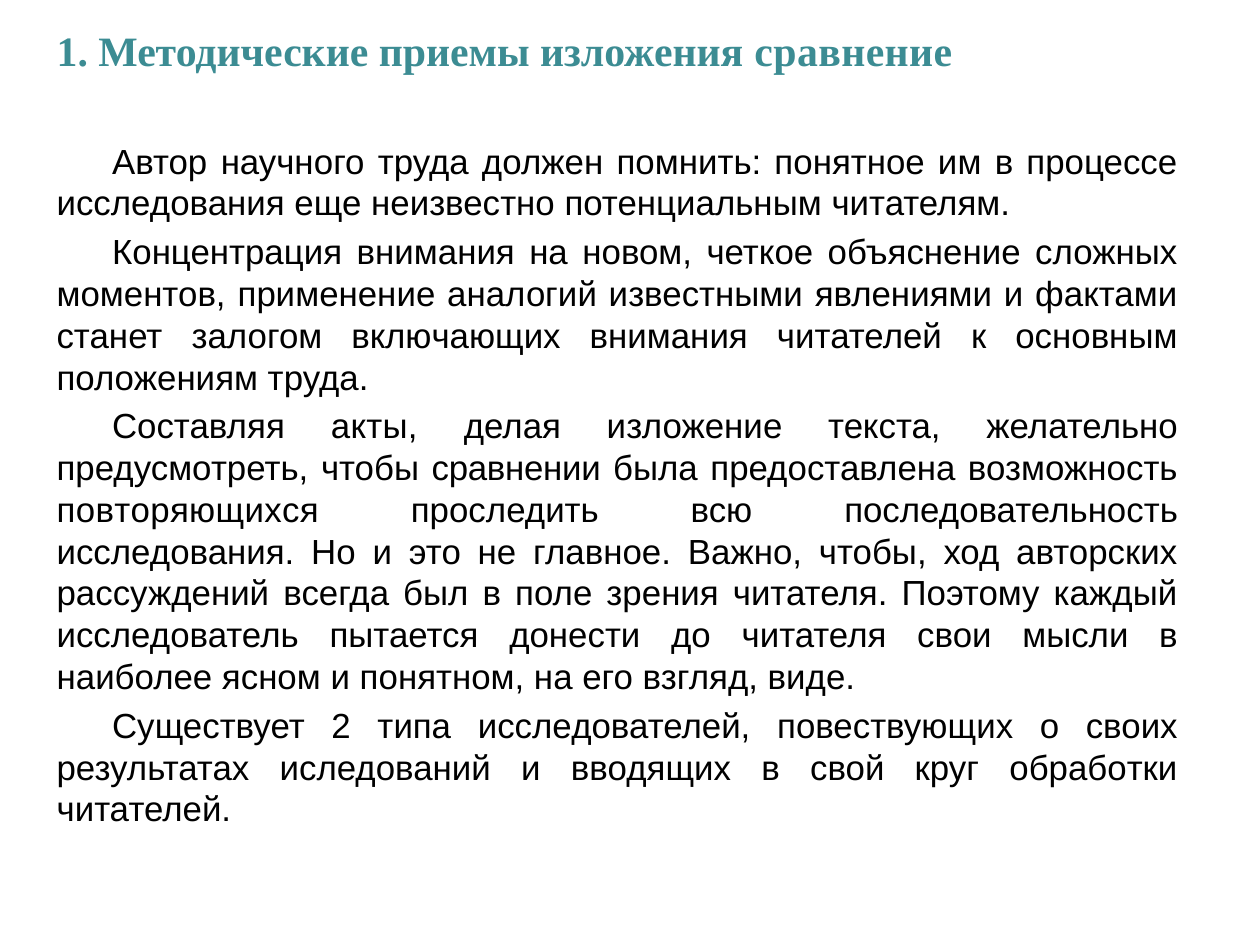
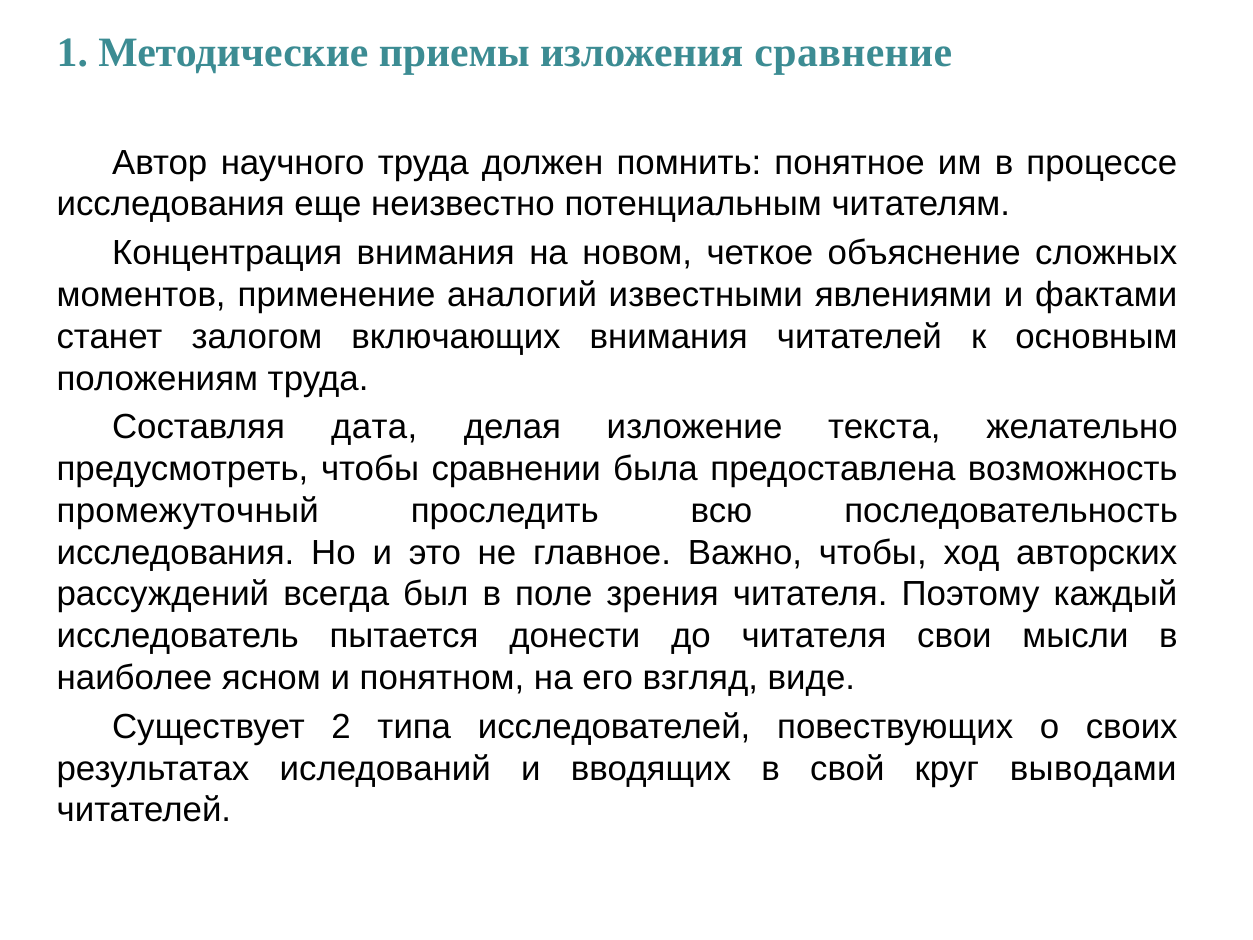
акты: акты -> дата (374, 427)
повторяющихся: повторяющихся -> промежуточный (188, 511)
обработки: обработки -> выводами (1093, 768)
